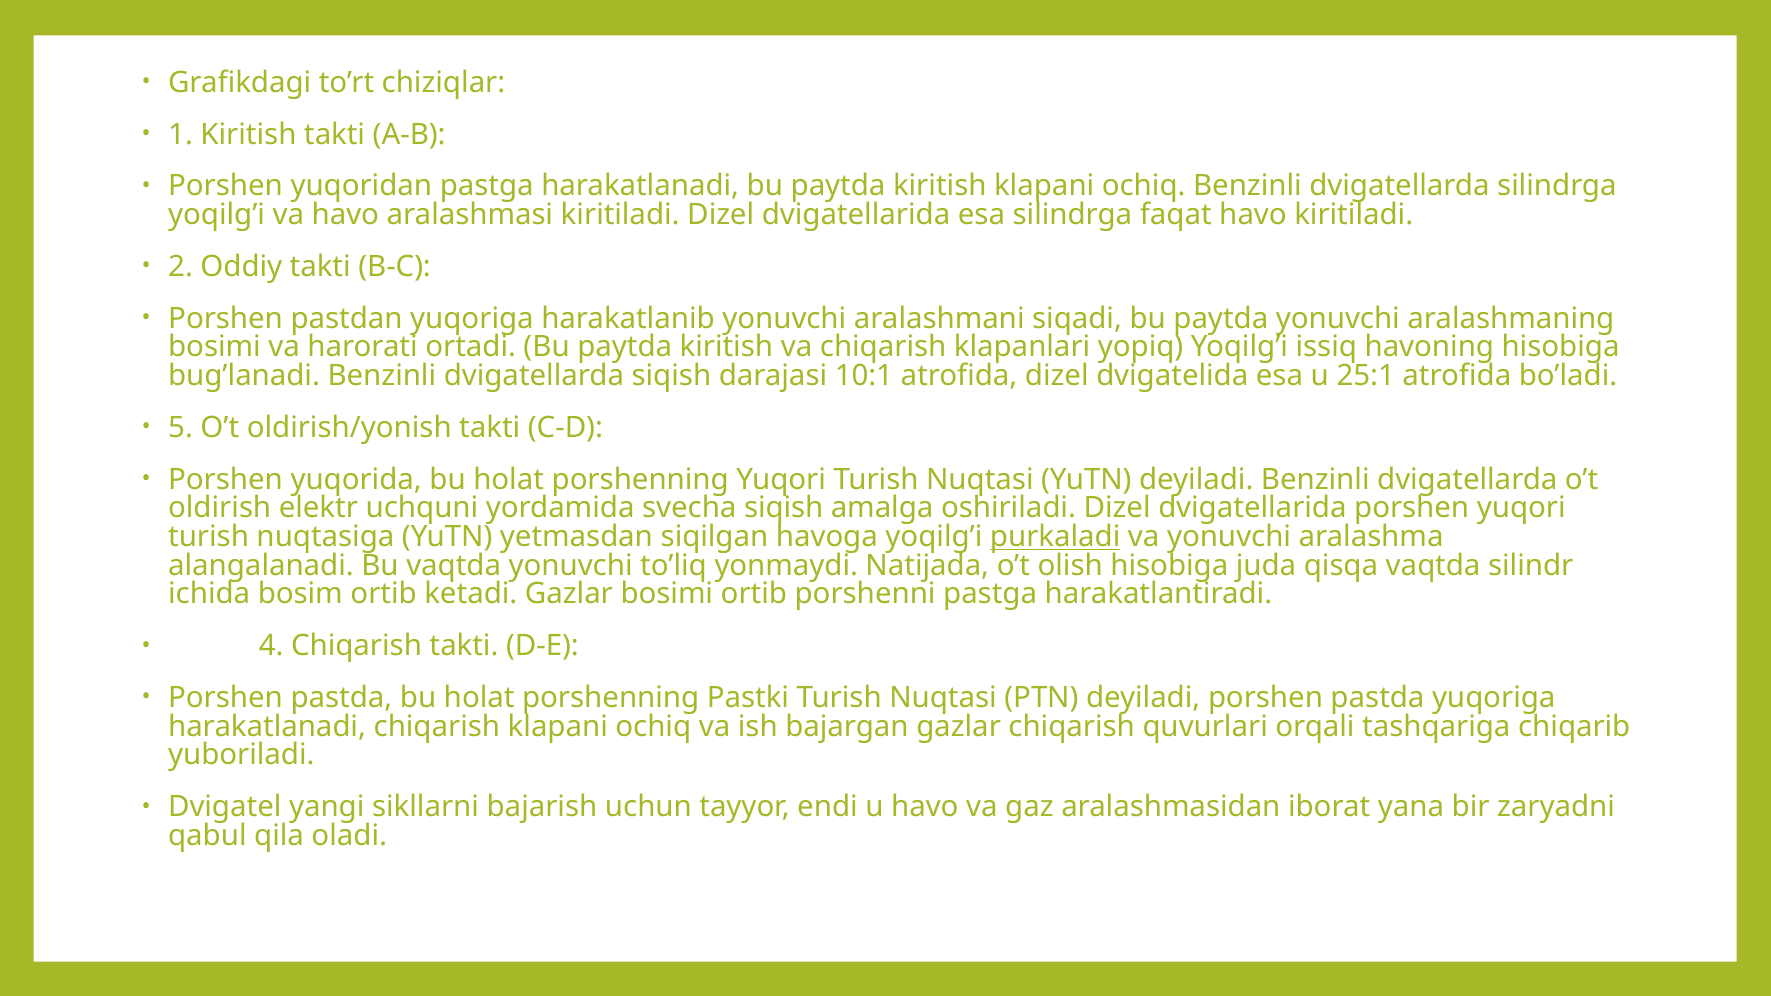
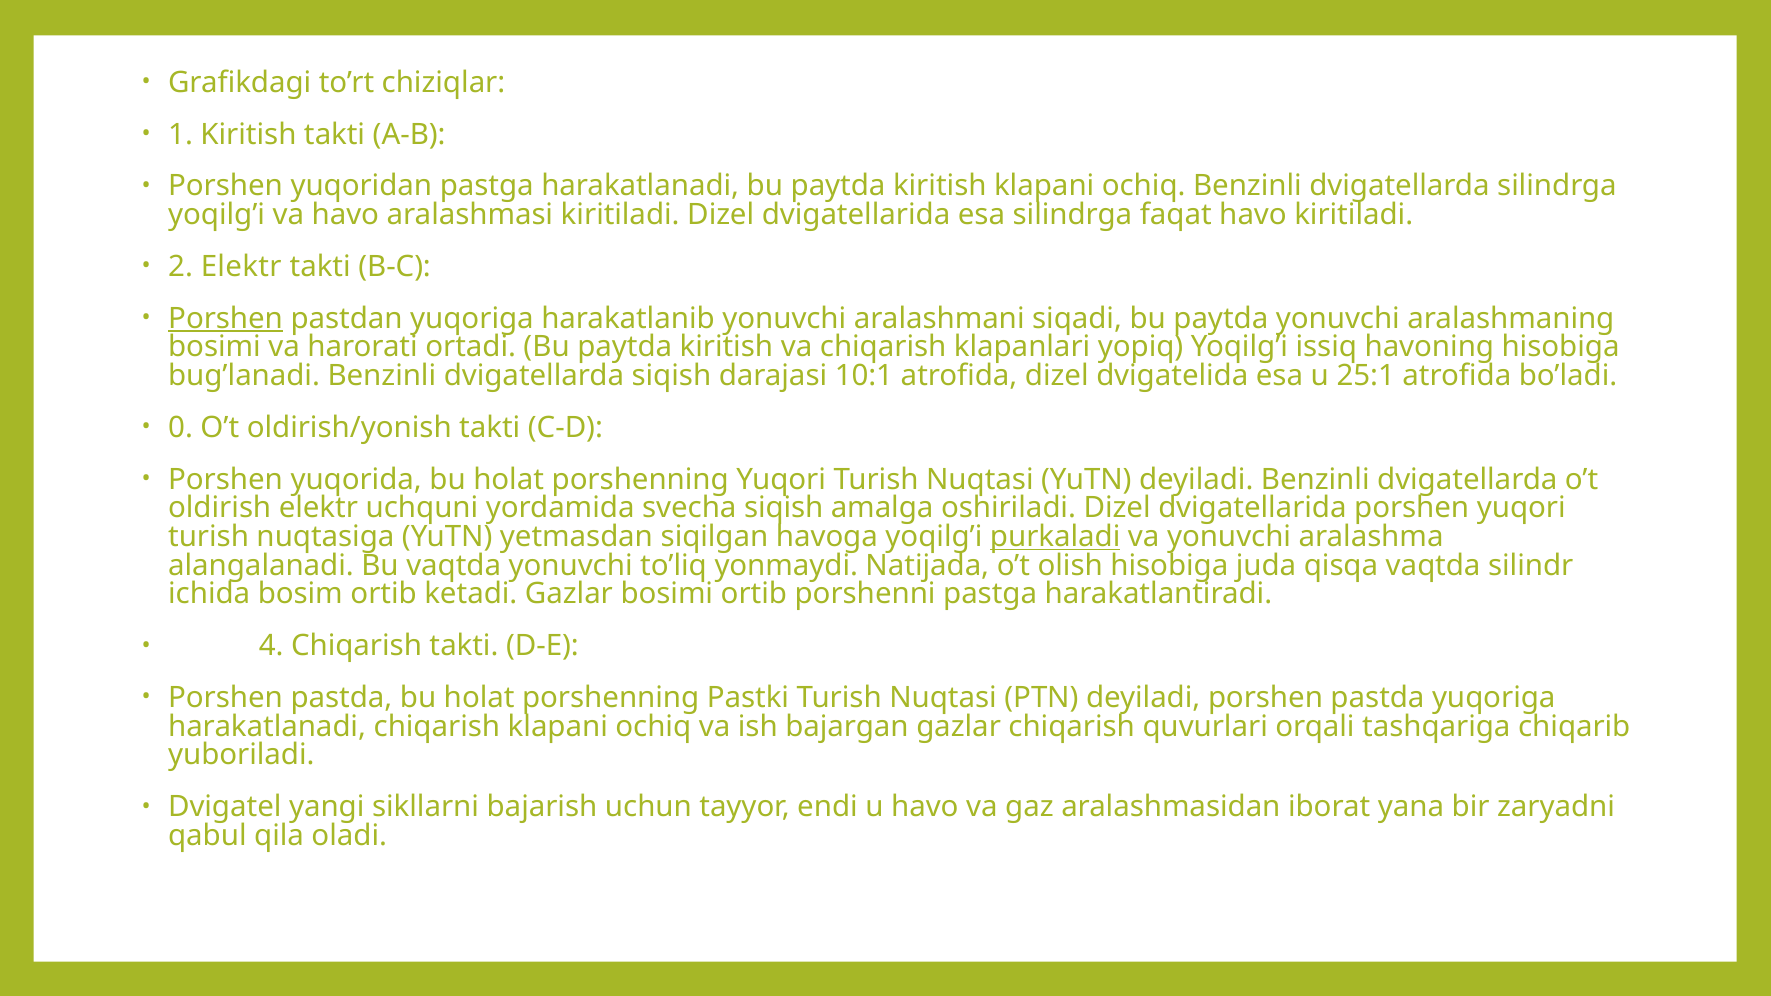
2 Oddiy: Oddiy -> Elektr (241, 267)
Porshen underline: none -> present (226, 319)
5: 5 -> 0 (181, 428)
